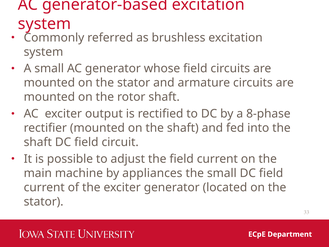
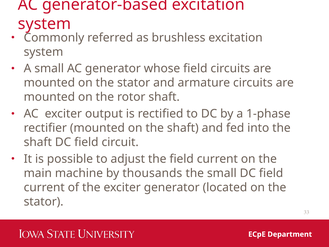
8-phase: 8-phase -> 1-phase (268, 114)
appliances: appliances -> thousands (152, 173)
